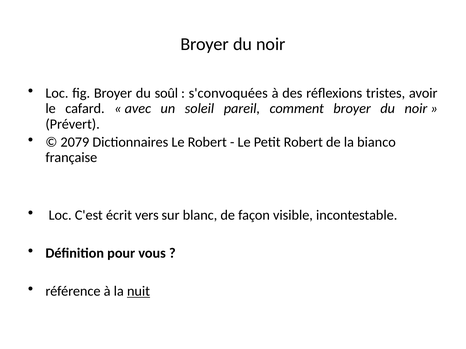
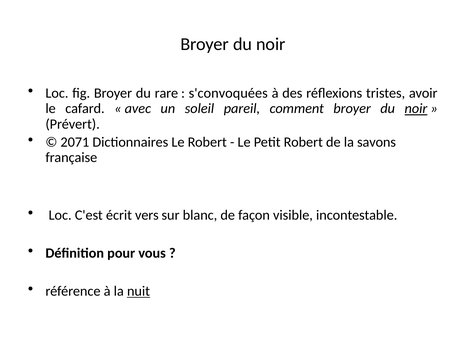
soûl: soûl -> rare (166, 93)
noir underline: none -> present (416, 109)
2079: 2079 -> 2071 (75, 142)
bianco: bianco -> savons (377, 142)
